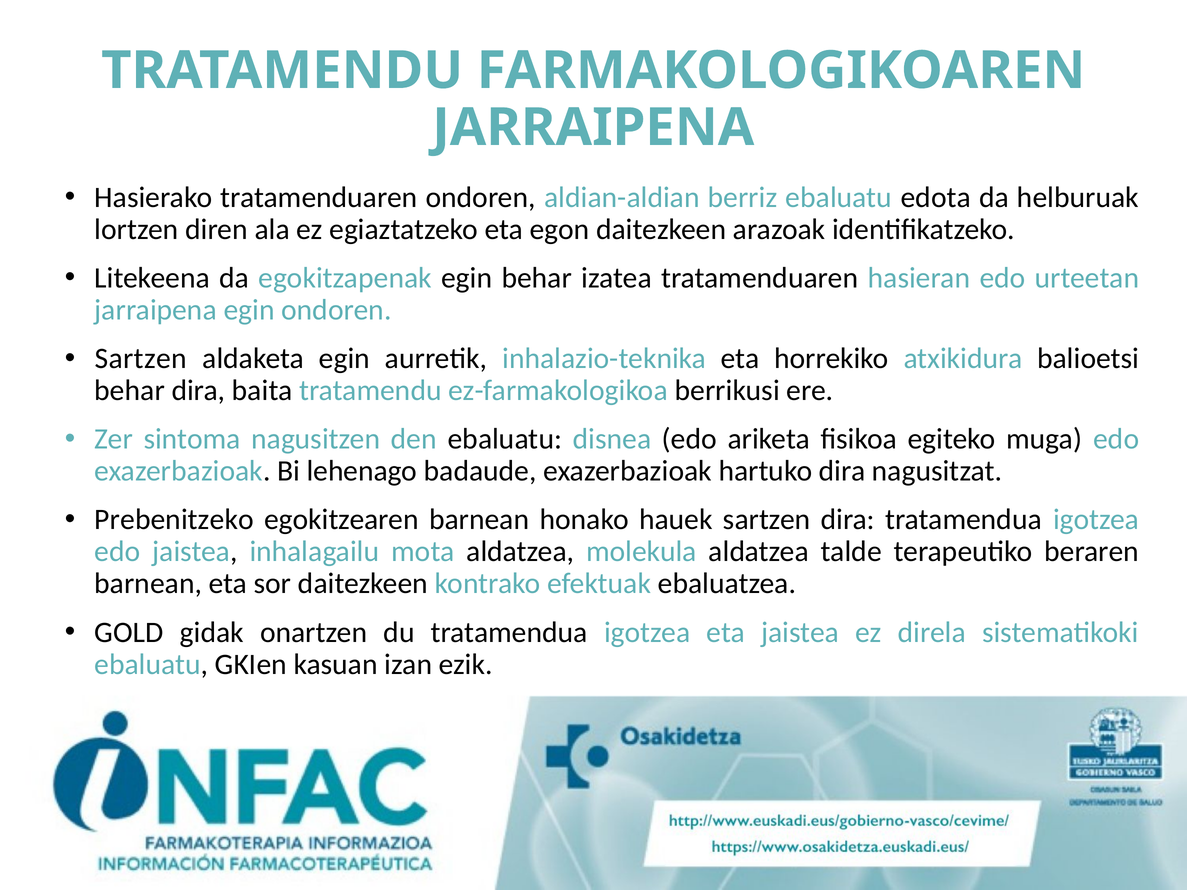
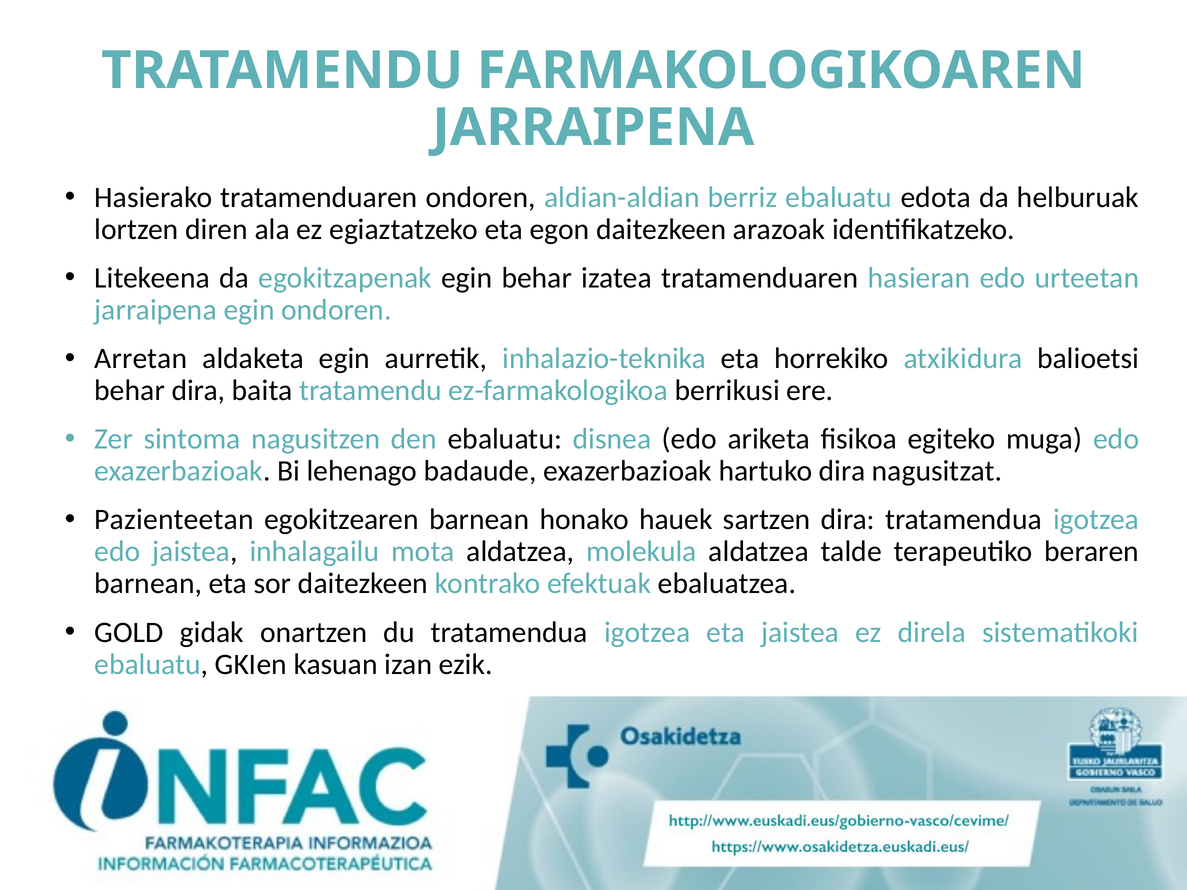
Sartzen: Sartzen -> Arretan (141, 359)
Prebenitzeko: Prebenitzeko -> Pazienteetan (174, 520)
